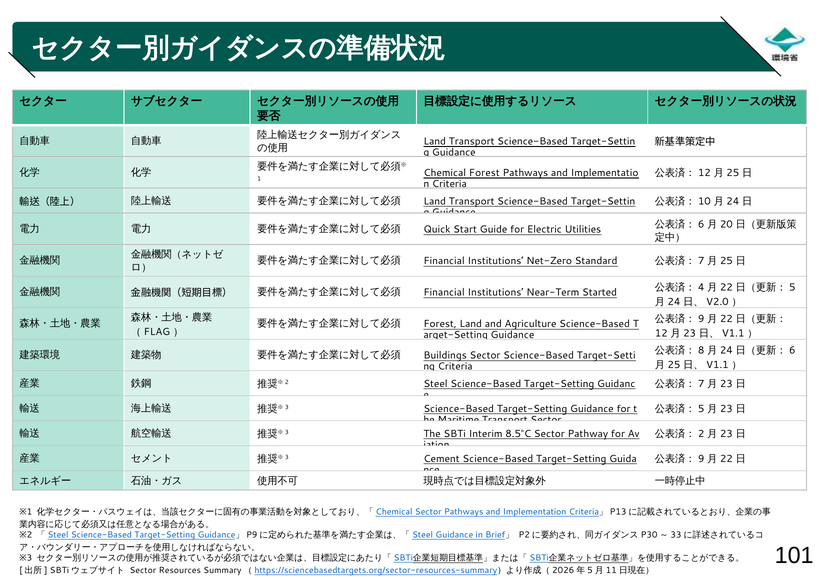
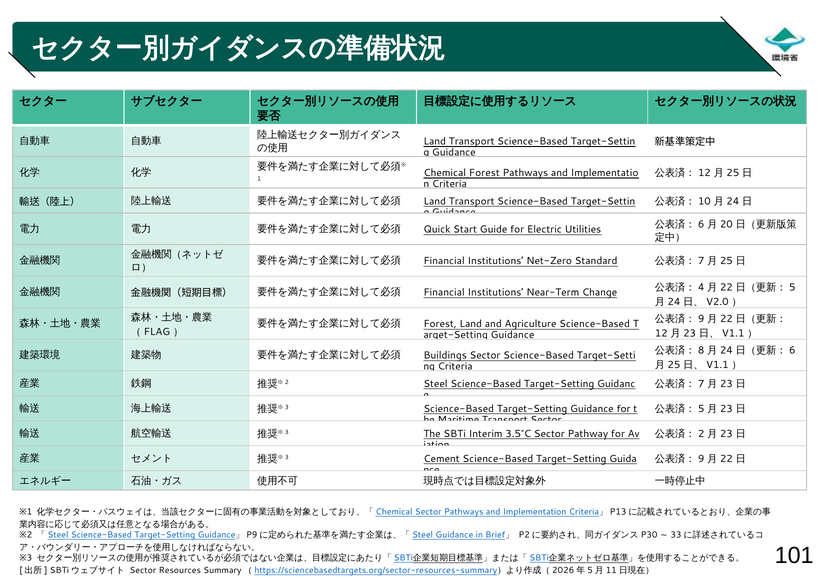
Started: Started -> Change (600, 293)
8.5°C: 8.5°C -> 3.5°C (518, 434)
